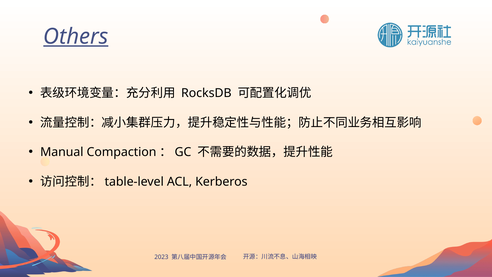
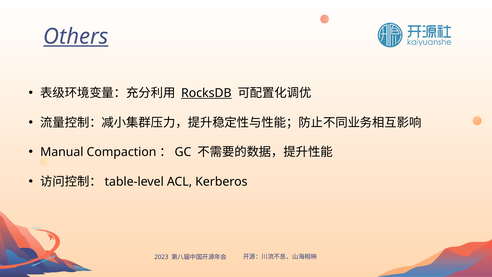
RocksDB underline: none -> present (206, 93)
